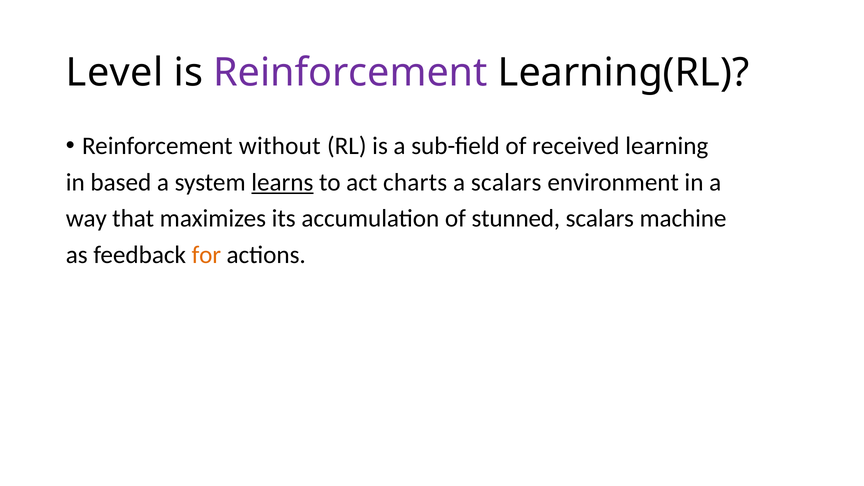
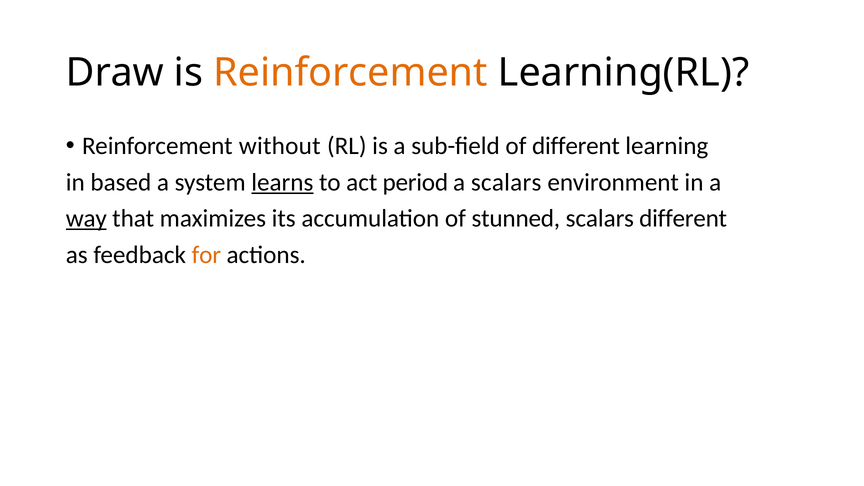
Level: Level -> Draw (115, 73)
Reinforcement colour: purple -> orange (350, 73)
of received: received -> different (576, 146)
charts: charts -> period (415, 182)
way underline: none -> present (86, 219)
scalars machine: machine -> different (683, 219)
